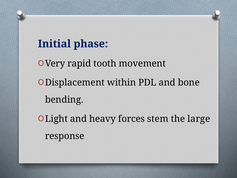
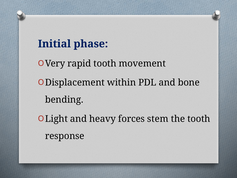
the large: large -> tooth (199, 119)
